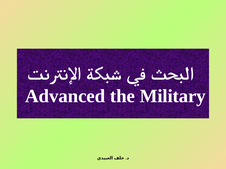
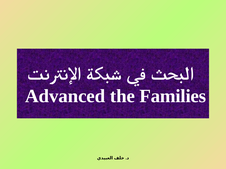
Military: Military -> Families (173, 96)
